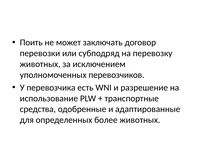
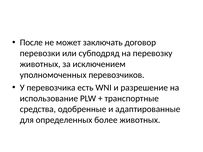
Поить: Поить -> После (31, 43)
